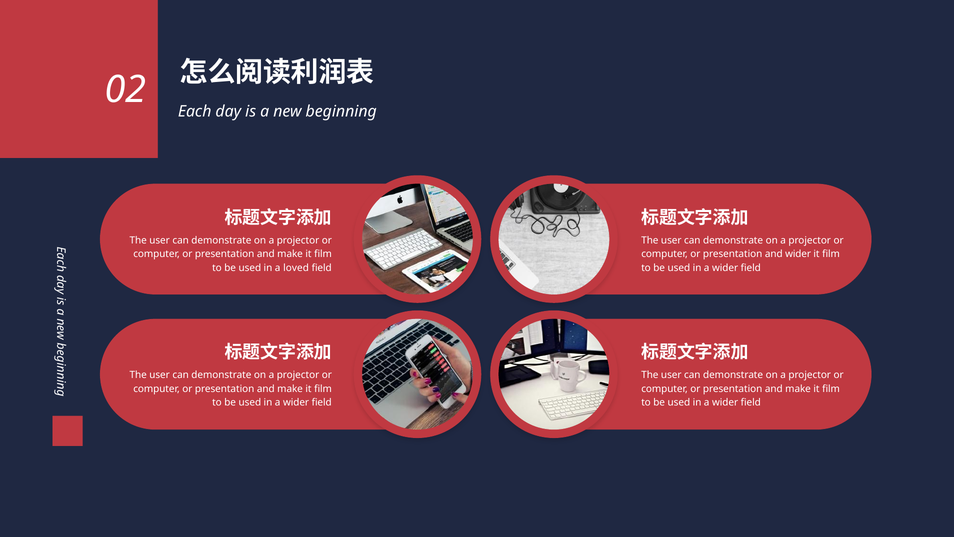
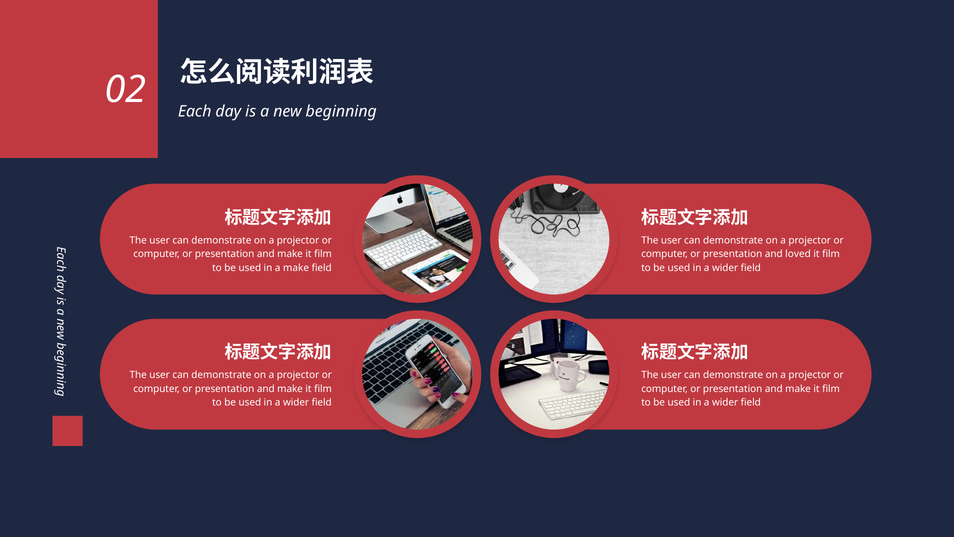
and wider: wider -> loved (798, 254)
a loved: loved -> make (296, 268)
